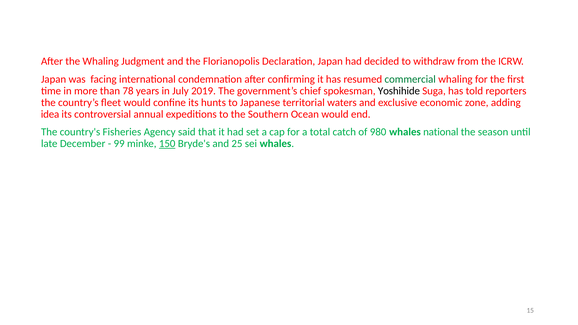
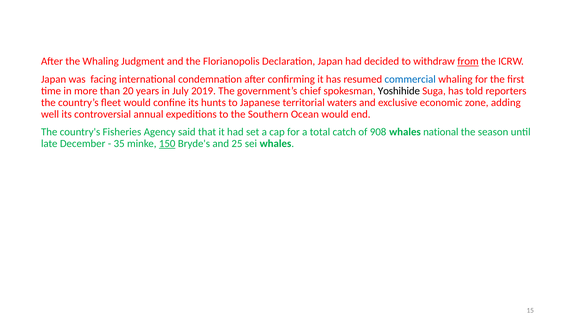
from underline: none -> present (468, 61)
commercial colour: green -> blue (410, 79)
78: 78 -> 20 (128, 91)
idea: idea -> well (50, 114)
980: 980 -> 908 (378, 132)
99: 99 -> 35 (119, 144)
